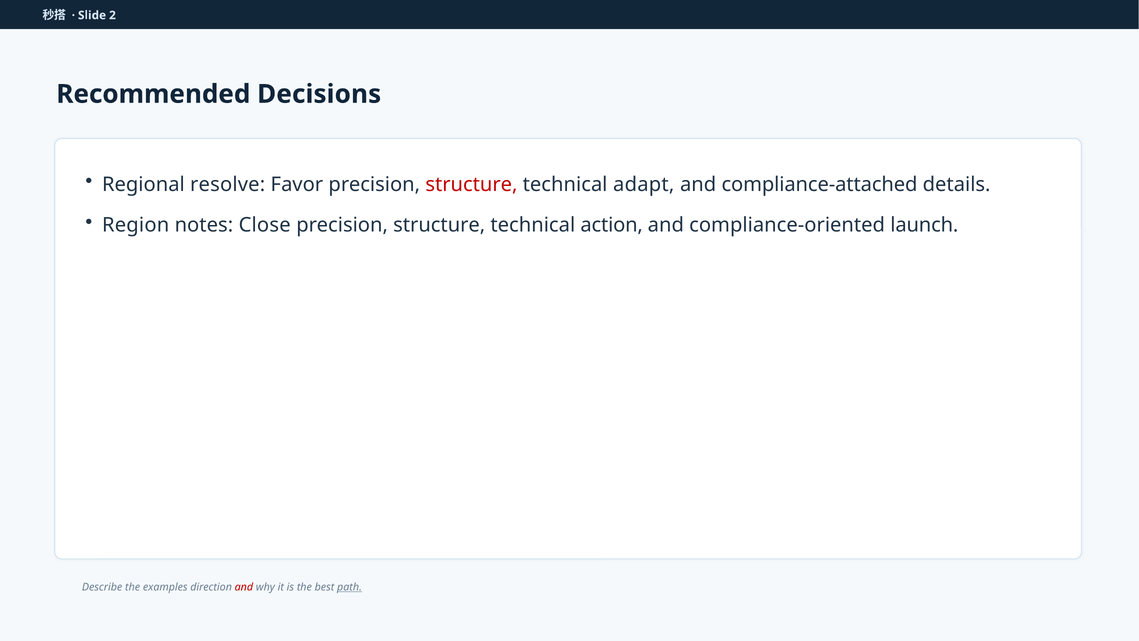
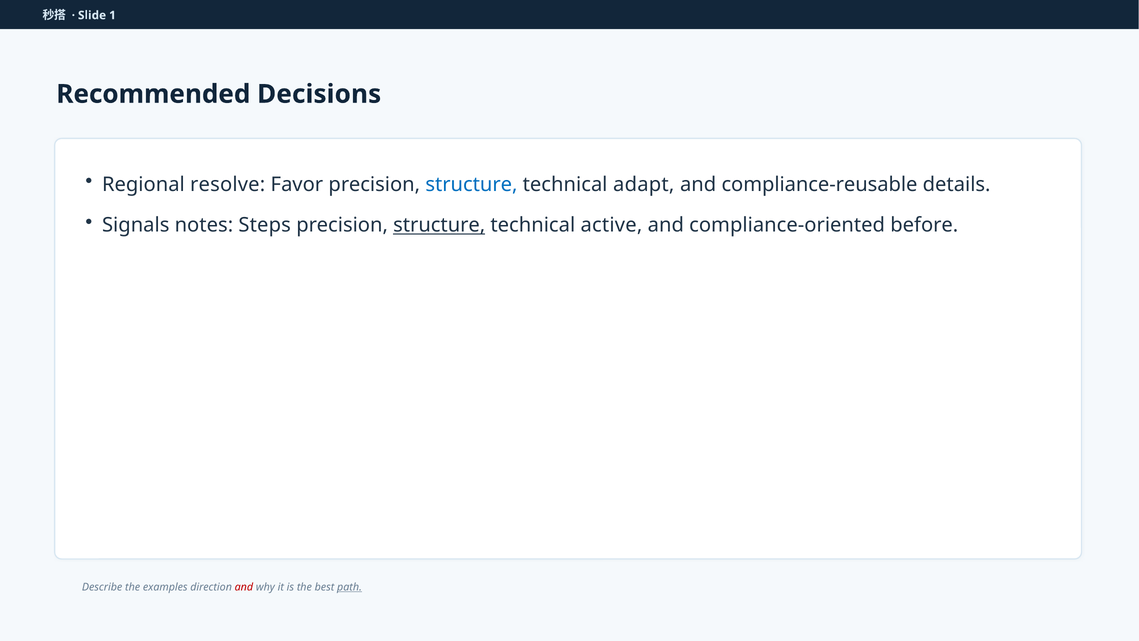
2: 2 -> 1 (112, 15)
structure colour: red -> blue (471, 184)
compliance-attached: compliance-attached -> compliance-reusable (819, 184)
Region: Region -> Signals (136, 225)
Close: Close -> Steps (265, 225)
structure underline: none -> present (439, 225)
action: action -> active (611, 225)
launch: launch -> before (924, 225)
